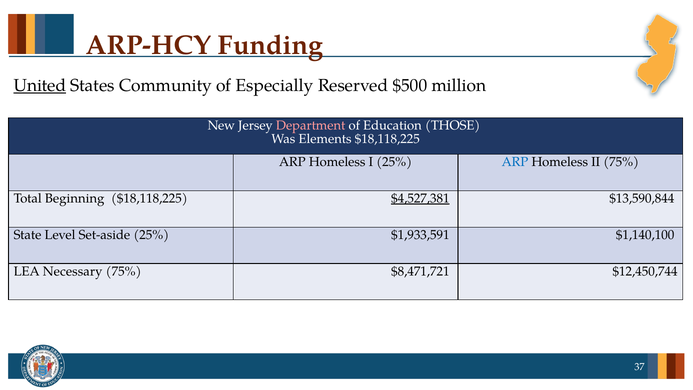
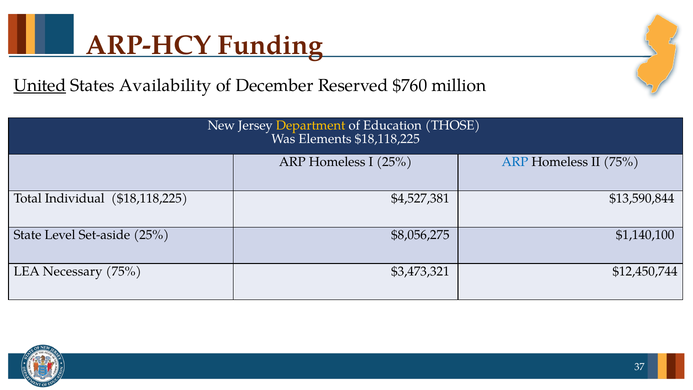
Community: Community -> Availability (165, 86)
Especially: Especially -> December (275, 86)
$500: $500 -> $760 (410, 86)
Department colour: pink -> yellow (311, 126)
Beginning: Beginning -> Individual (75, 198)
$4,527,381 underline: present -> none (420, 198)
$1,933,591: $1,933,591 -> $8,056,275 (420, 235)
$8,471,721: $8,471,721 -> $3,473,321 (420, 271)
